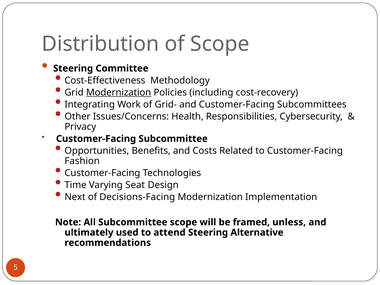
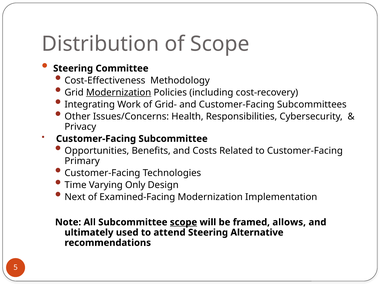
Fashion: Fashion -> Primary (82, 161)
Seat: Seat -> Only (135, 185)
Decisions-Facing: Decisions-Facing -> Examined-Facing (137, 197)
scope underline: none -> present (184, 222)
unless: unless -> allows (289, 222)
